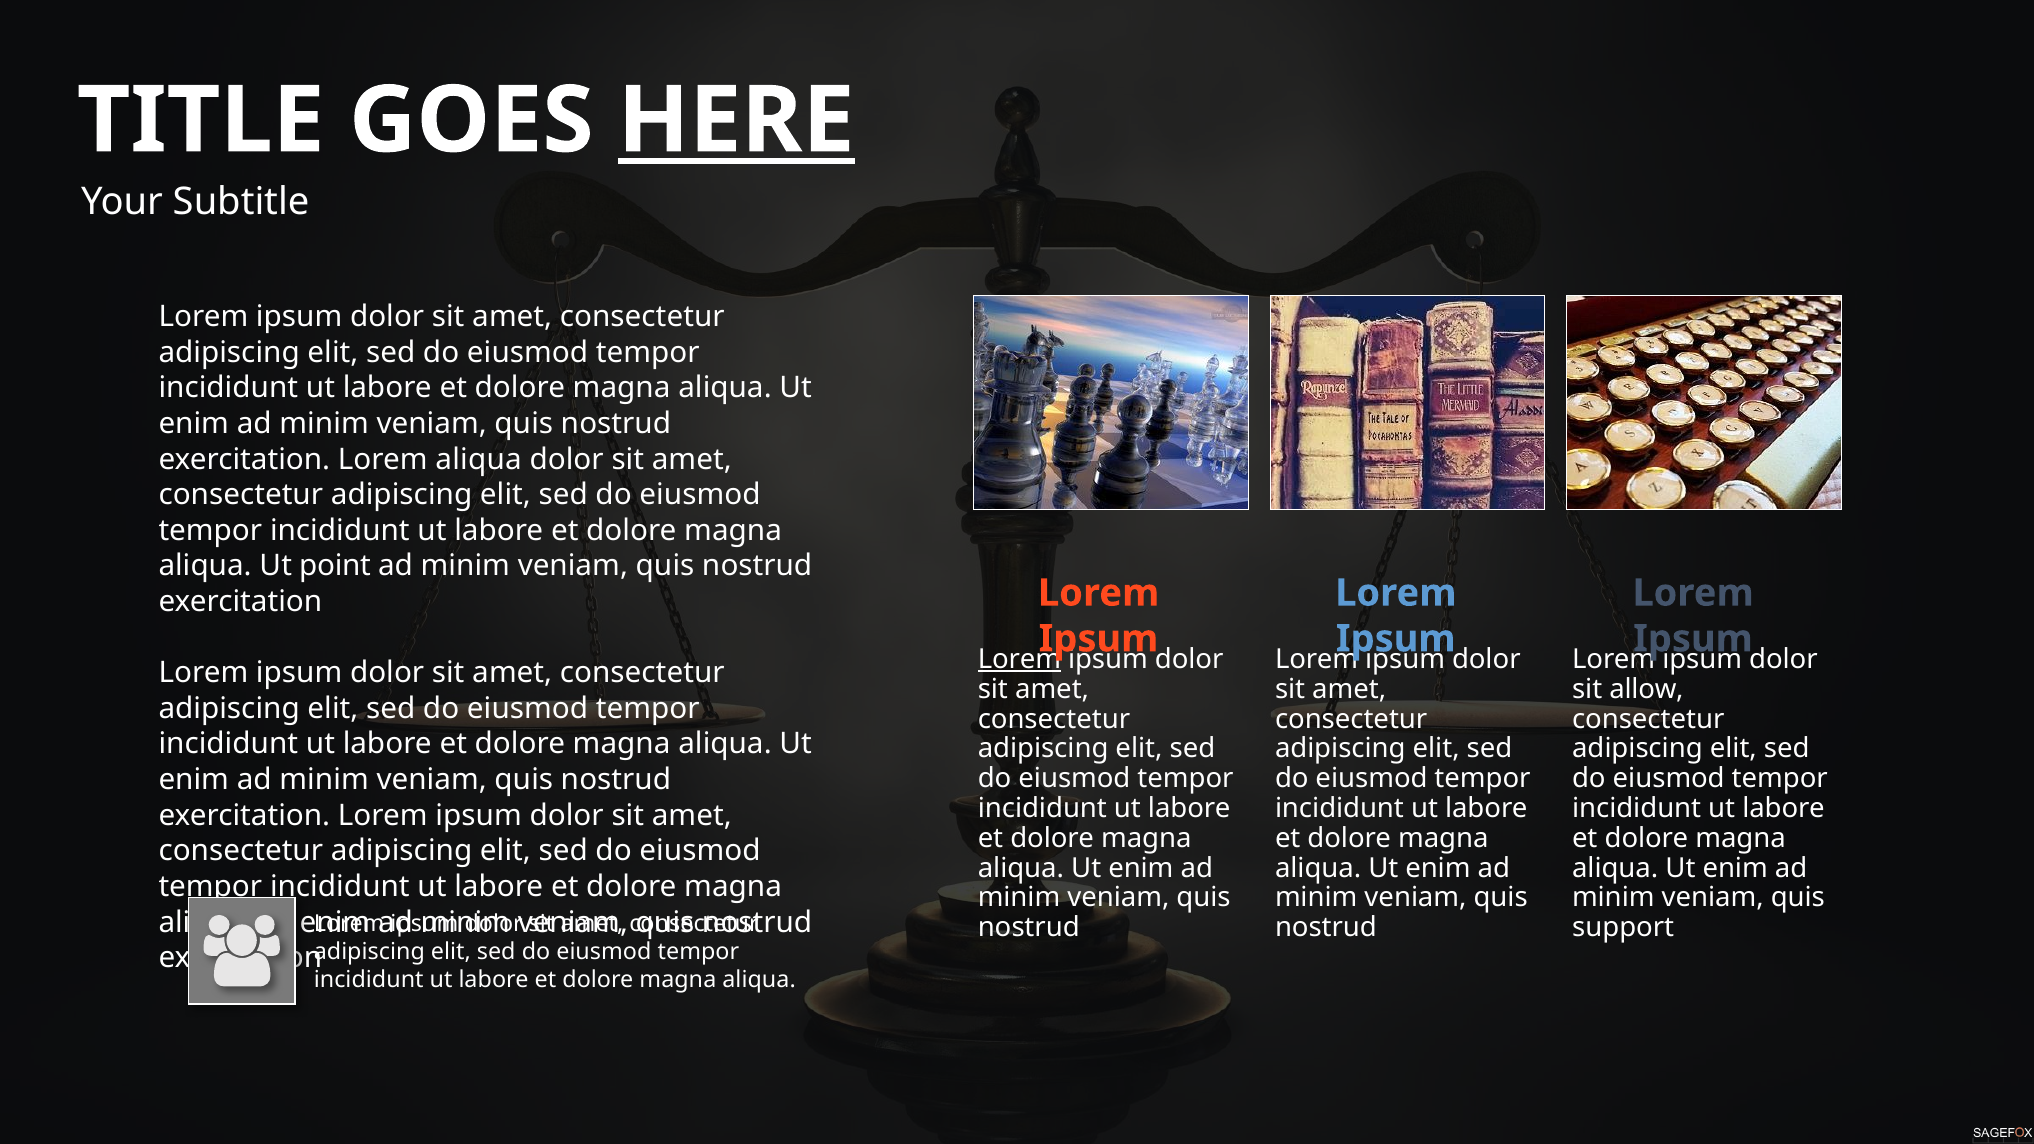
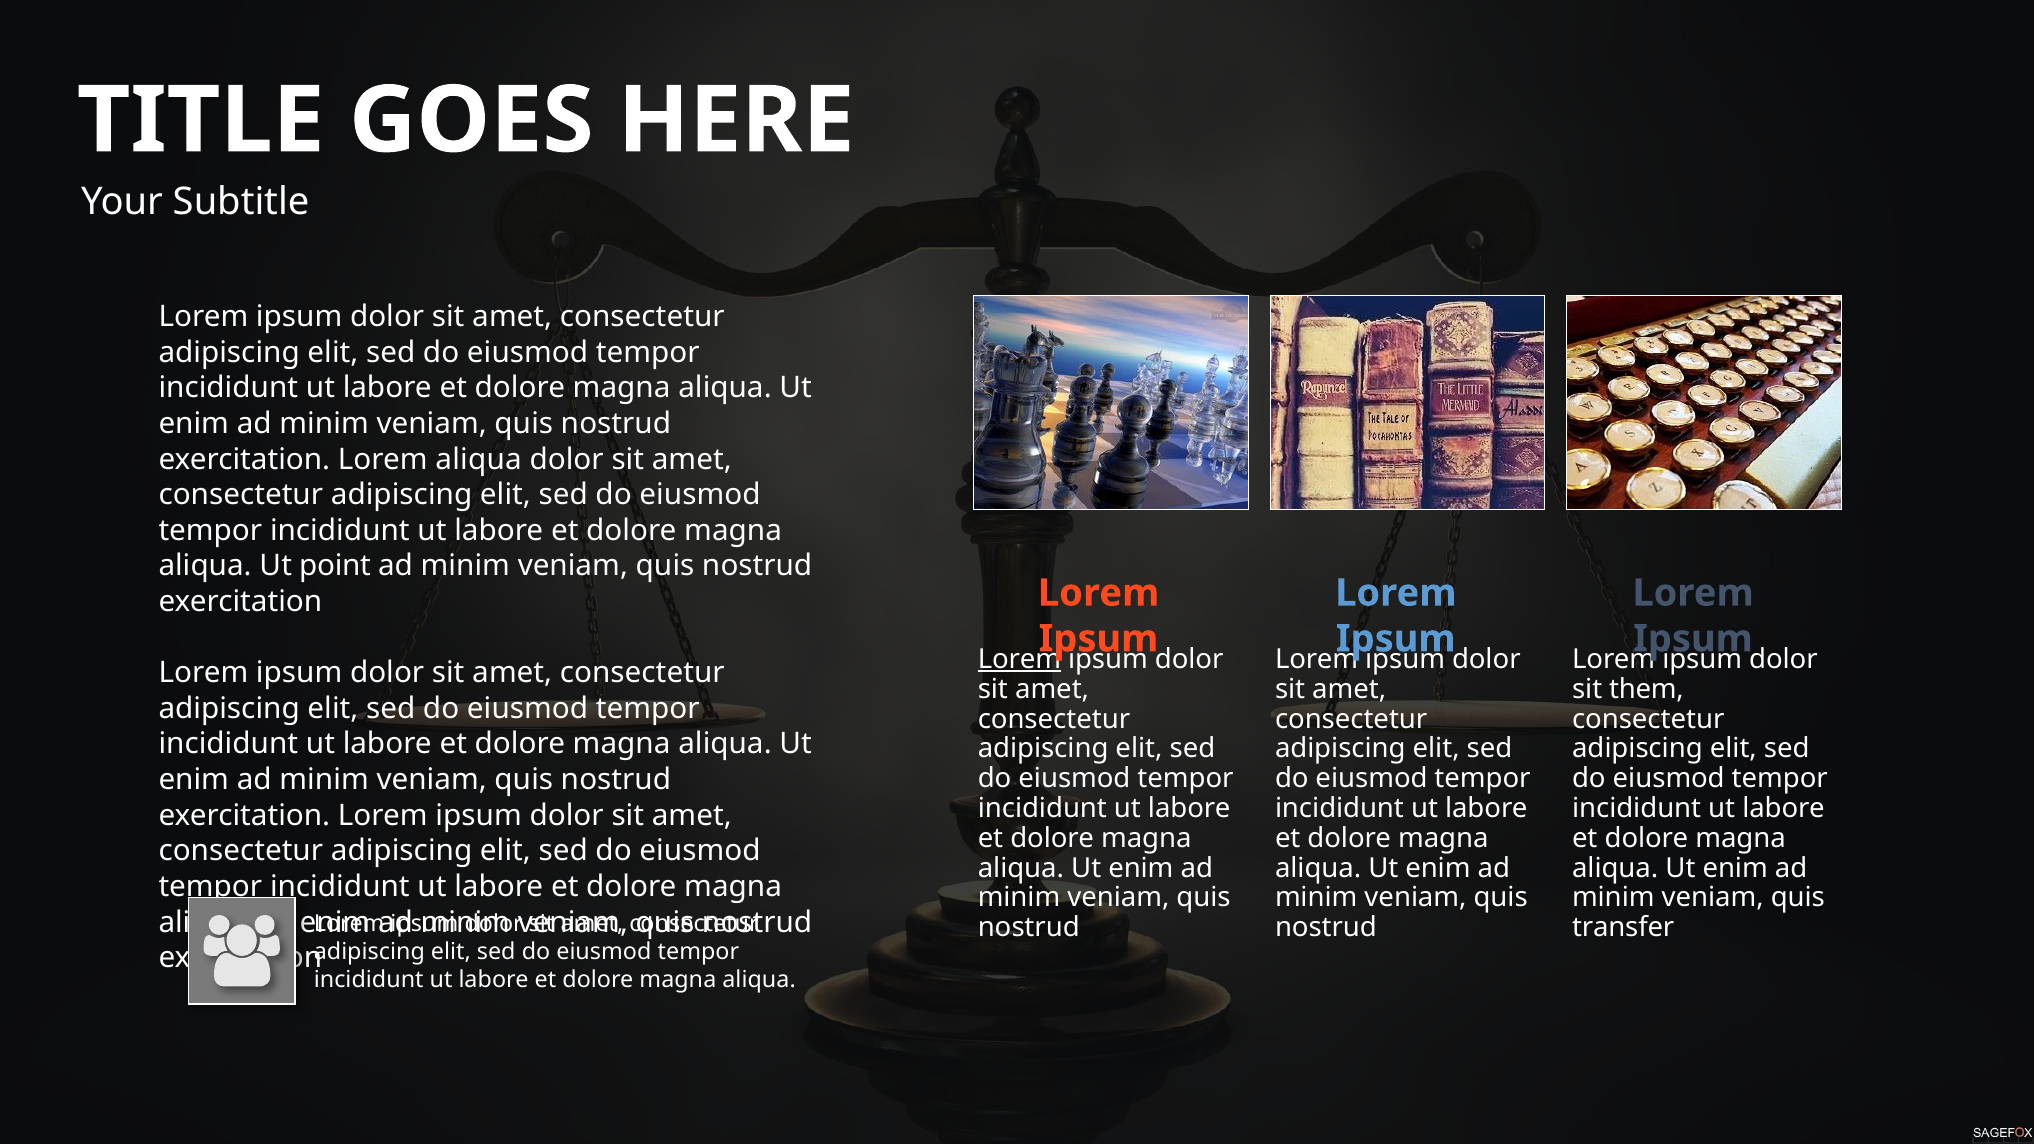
HERE underline: present -> none (736, 121)
allow: allow -> them (1646, 689)
support: support -> transfer (1623, 928)
